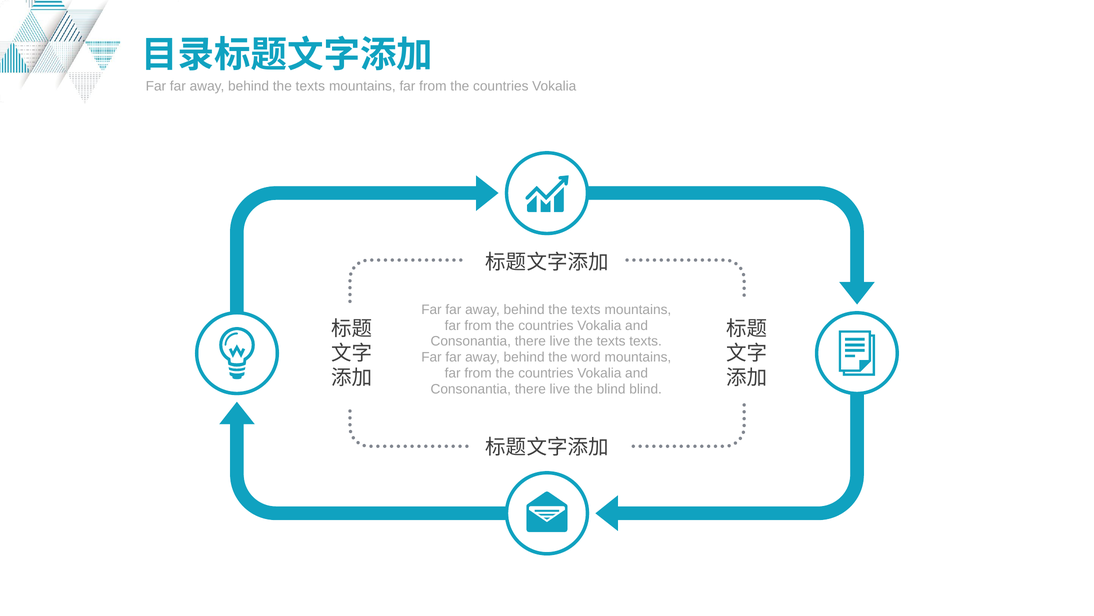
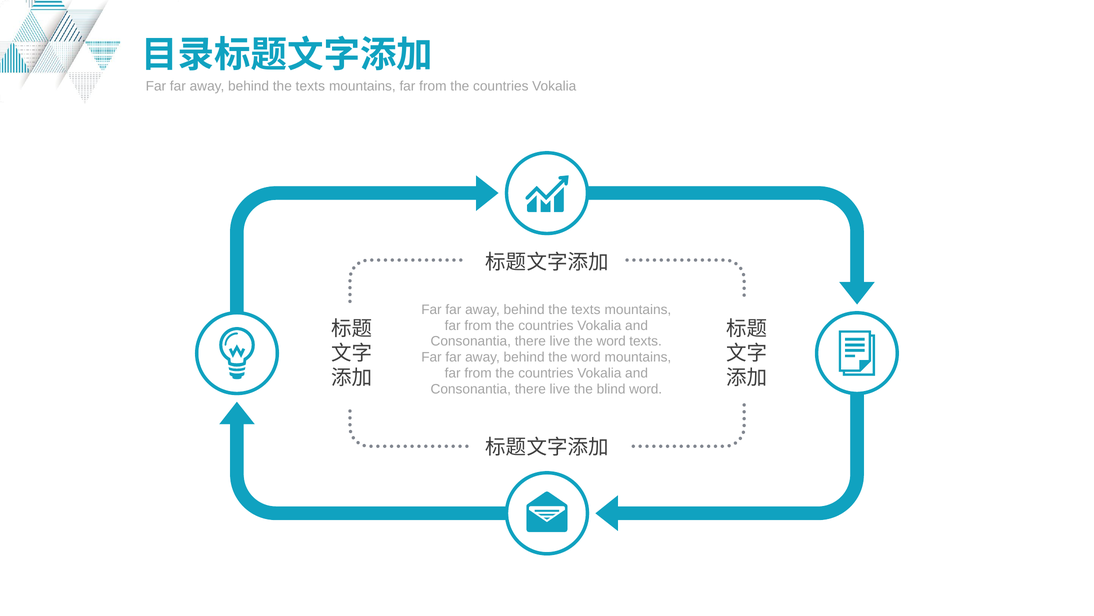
live the texts: texts -> word (611, 341)
blind blind: blind -> word (646, 389)
